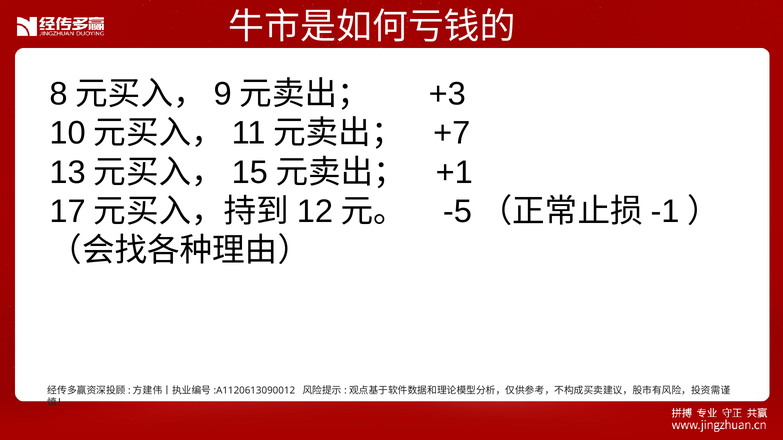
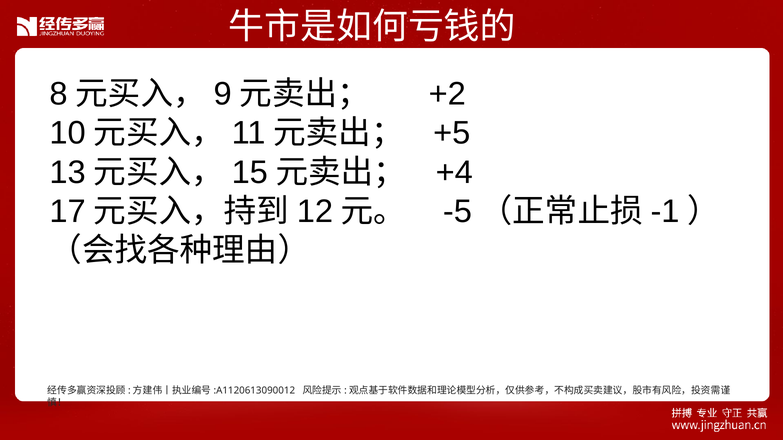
+3: +3 -> +2 (447, 94)
+7: +7 -> +5 (452, 133)
+1: +1 -> +4 (454, 172)
